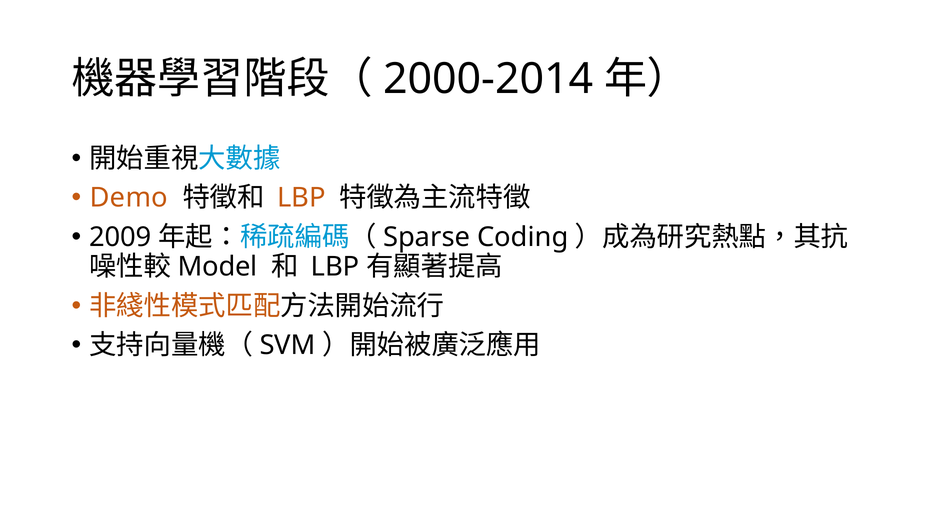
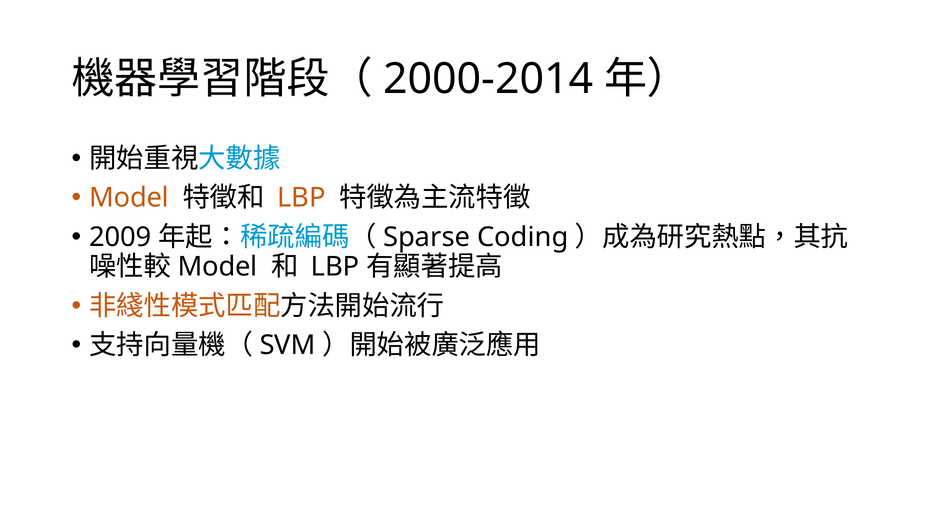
Demo: Demo -> Model (129, 198)
